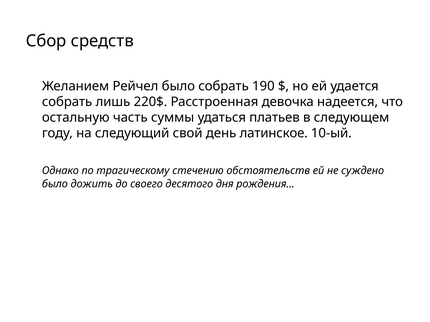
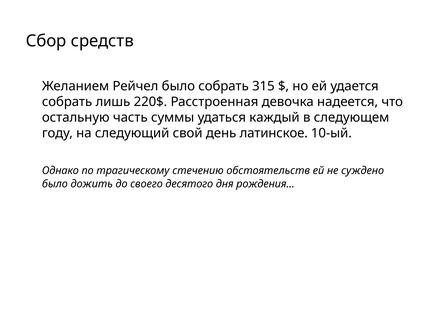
190: 190 -> 315 (263, 86)
платьев: платьев -> каждый (274, 118)
